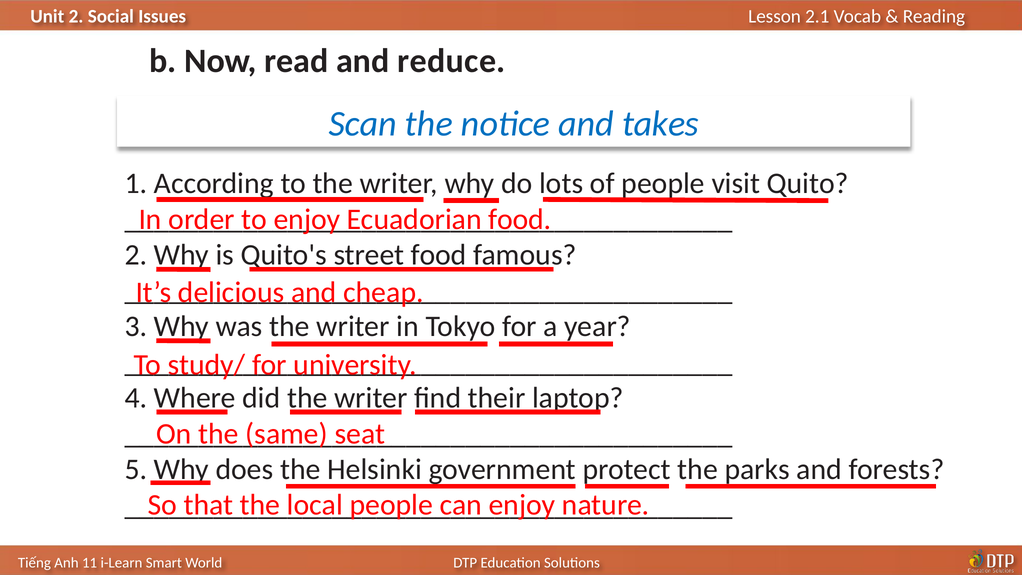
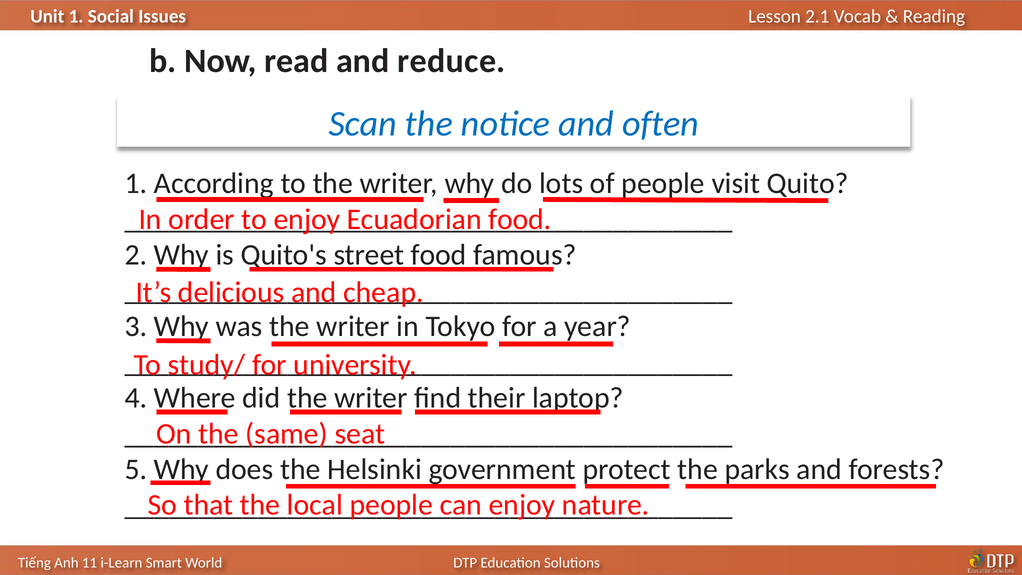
2: 2 -> 1 (76, 17)
takes: takes -> often (660, 124)
